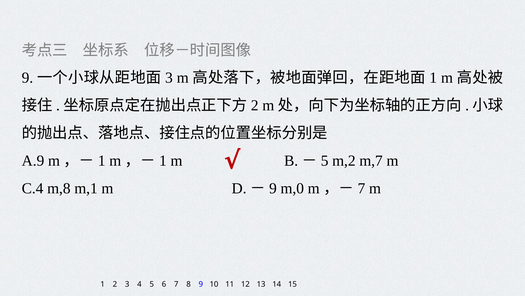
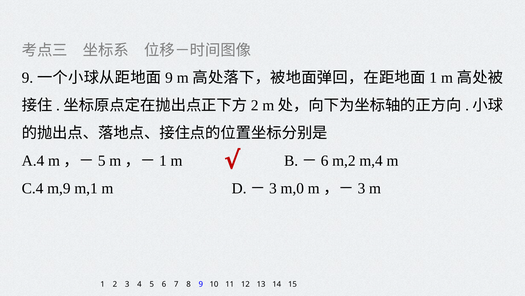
3: 3 -> 9 (169, 78)
A.9: A.9 -> A.4 (33, 160)
1: 1 -> 5 (102, 160)
5: 5 -> 6 (325, 160)
m,7: m,7 -> m,4 (371, 160)
m,8: m,8 -> m,9 (59, 188)
9: 9 -> 3 (273, 188)
7: 7 -> 3 (361, 188)
